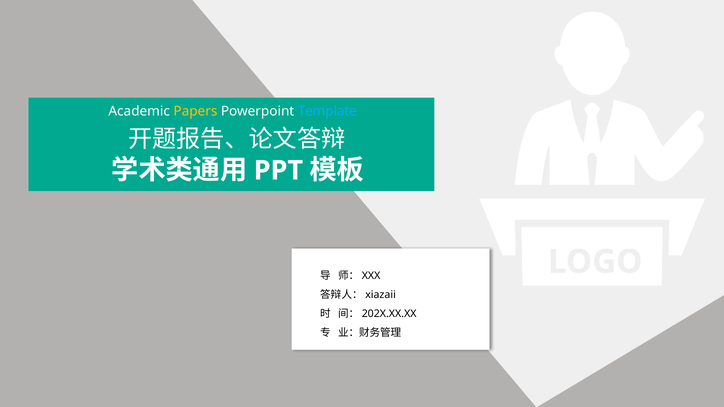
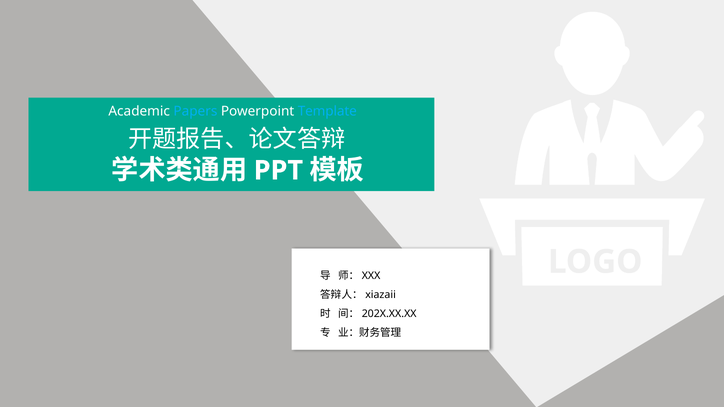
Papers colour: yellow -> light blue (195, 111)
